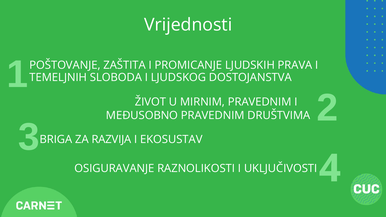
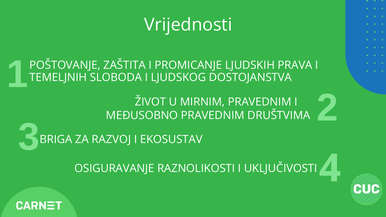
RAZVIJA: RAZVIJA -> RAZVOJ (111, 139)
